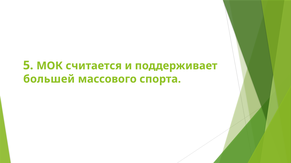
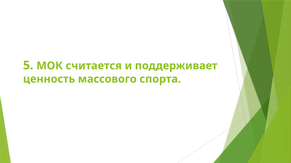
большей: большей -> ценность (49, 79)
